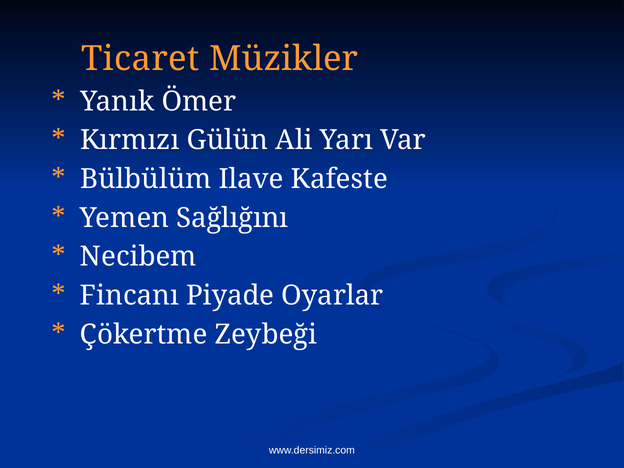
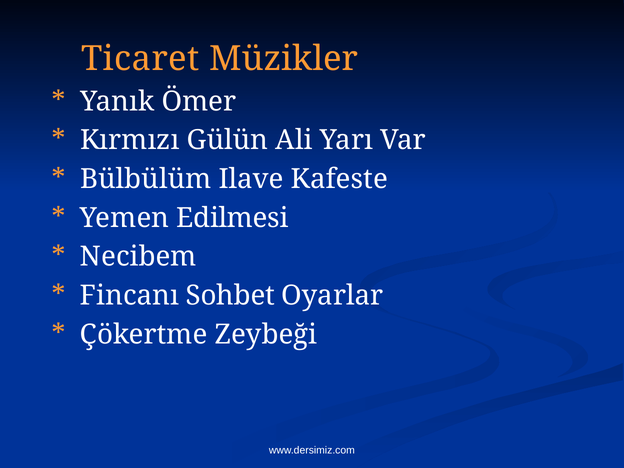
Sağlığını: Sağlığını -> Edilmesi (232, 218)
Piyade: Piyade -> Sohbet (230, 296)
